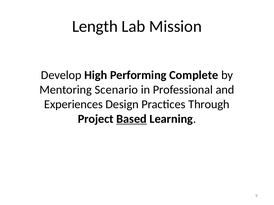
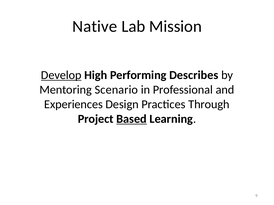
Length: Length -> Native (95, 27)
Develop underline: none -> present (61, 75)
Complete: Complete -> Describes (194, 75)
